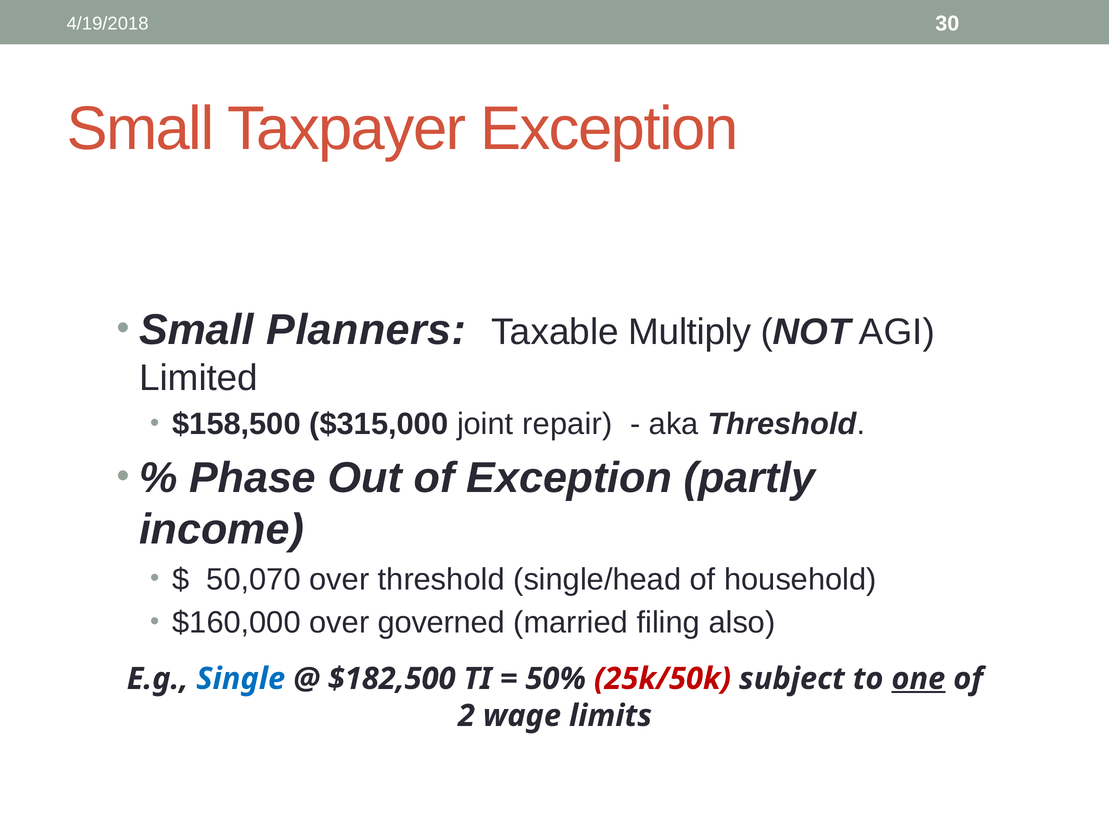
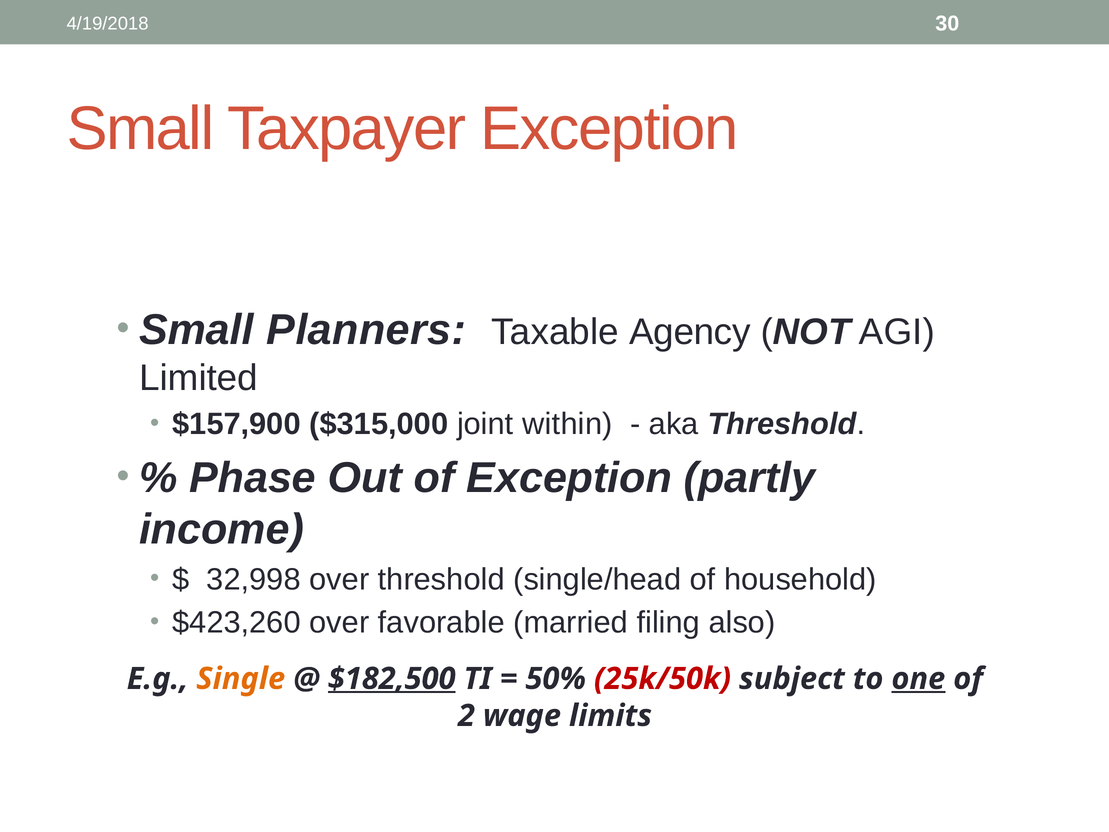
Multiply: Multiply -> Agency (690, 332)
$158,500: $158,500 -> $157,900 (237, 424)
repair: repair -> within (567, 424)
50,070: 50,070 -> 32,998 (254, 579)
$160,000: $160,000 -> $423,260 (237, 622)
governed: governed -> favorable (441, 622)
Single colour: blue -> orange (241, 679)
$182,500 underline: none -> present (392, 679)
